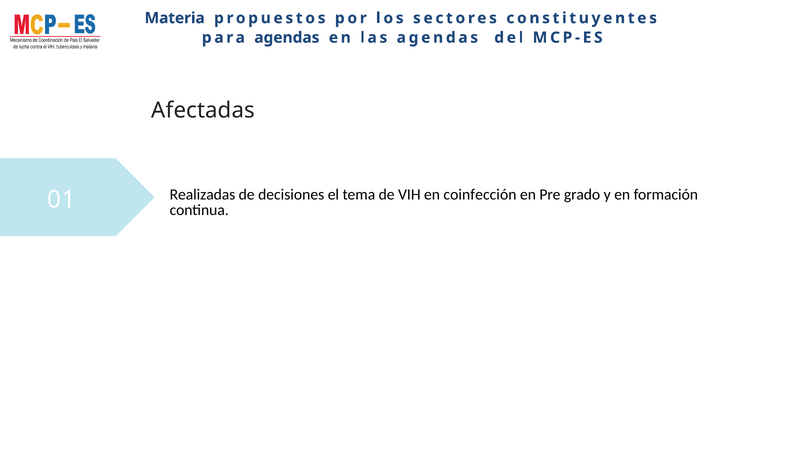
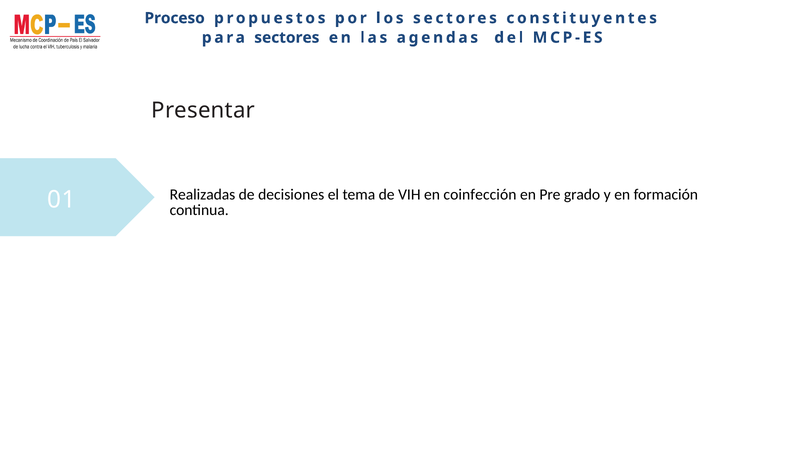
Materia: Materia -> Proceso (175, 18)
para agendas: agendas -> sectores (287, 38)
Afectadas: Afectadas -> Presentar (203, 110)
